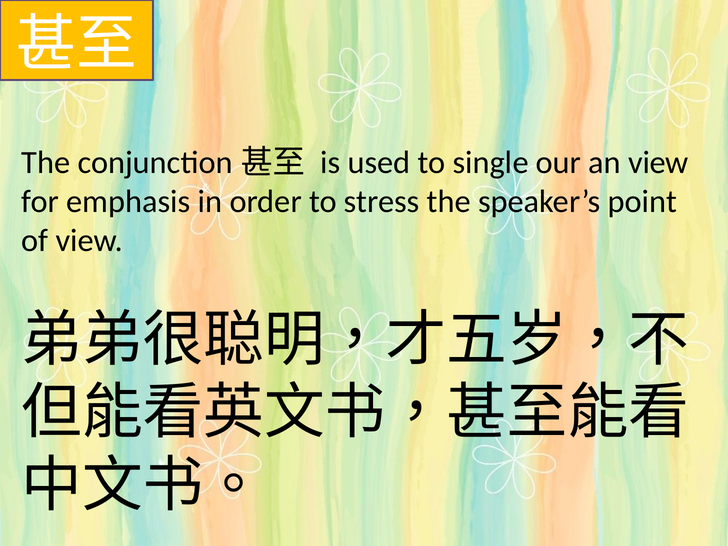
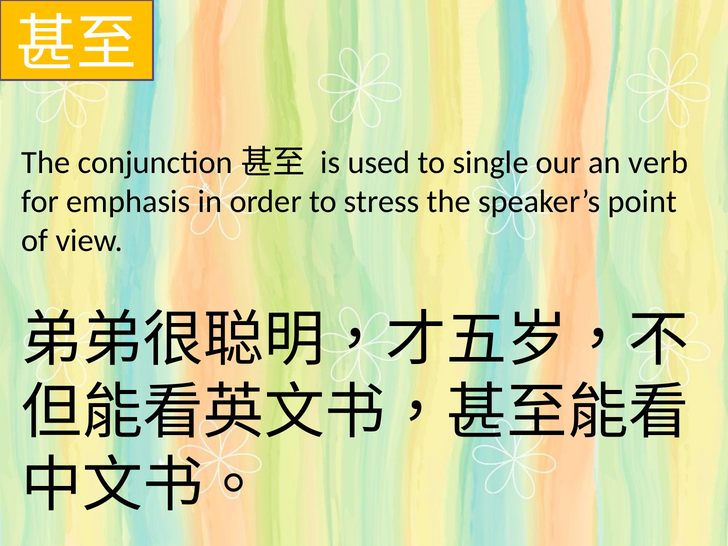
an view: view -> verb (658, 163)
